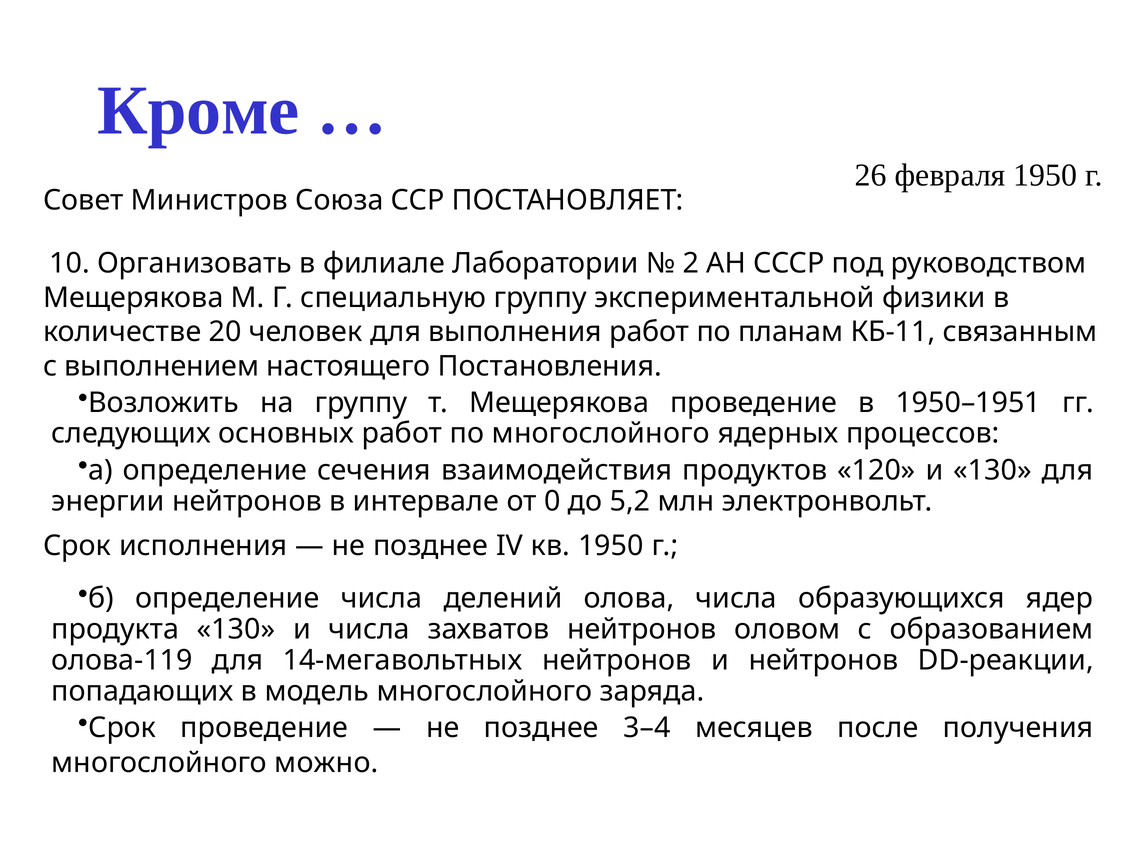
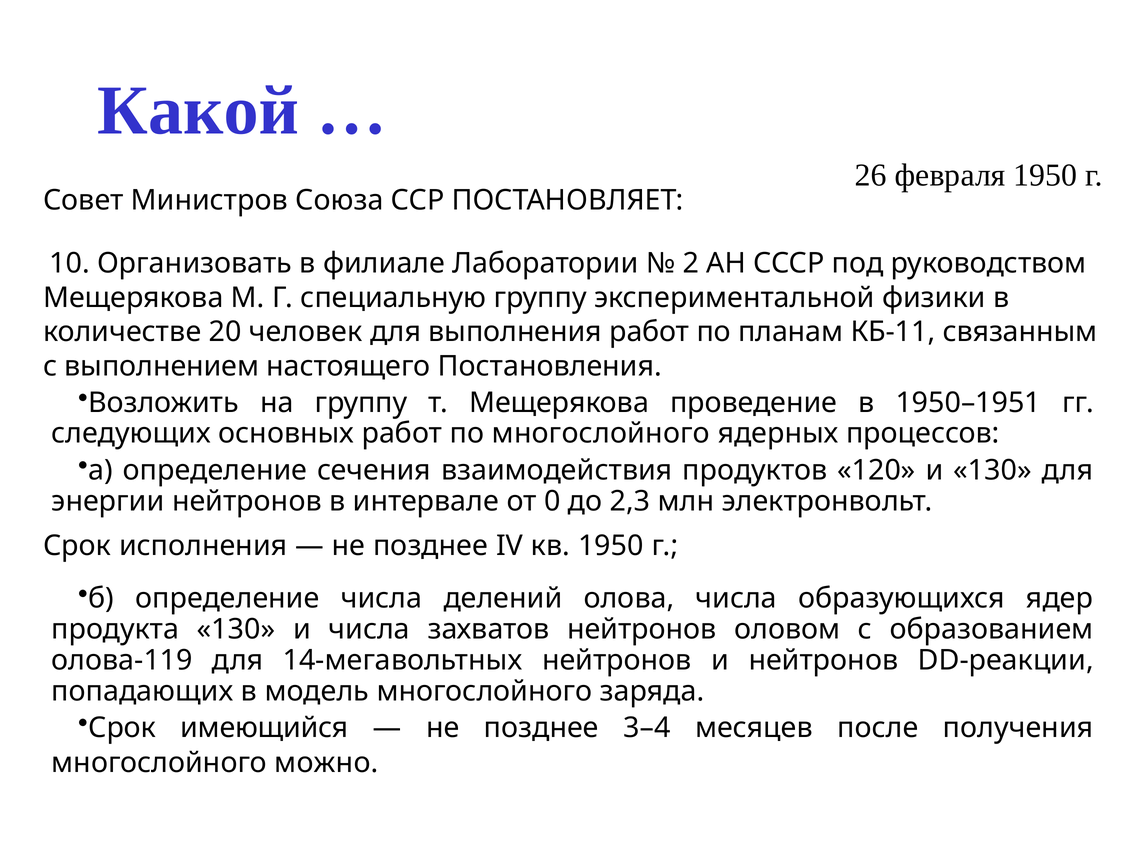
Кроме: Кроме -> Какой (198, 111)
5,2: 5,2 -> 2,3 (630, 501)
Срок проведение: проведение -> имеющийся (264, 728)
